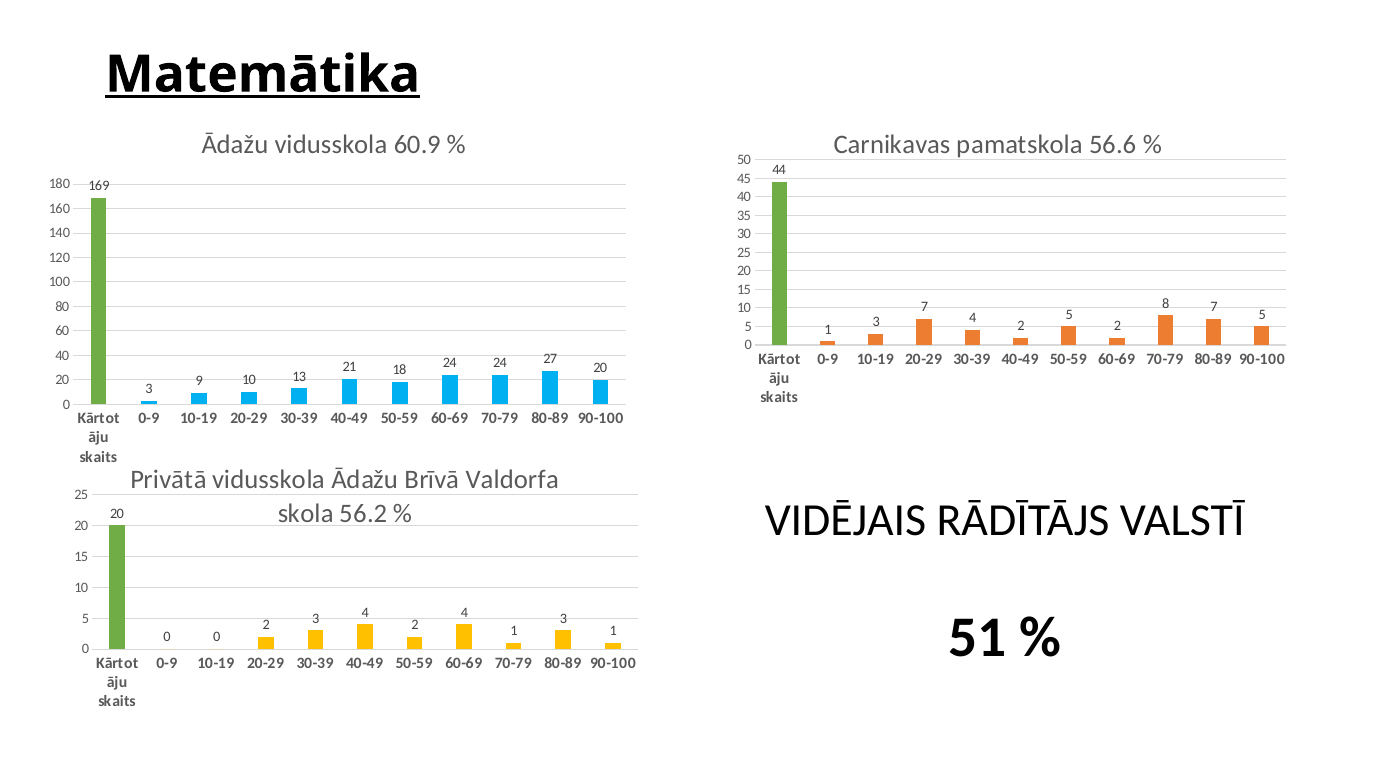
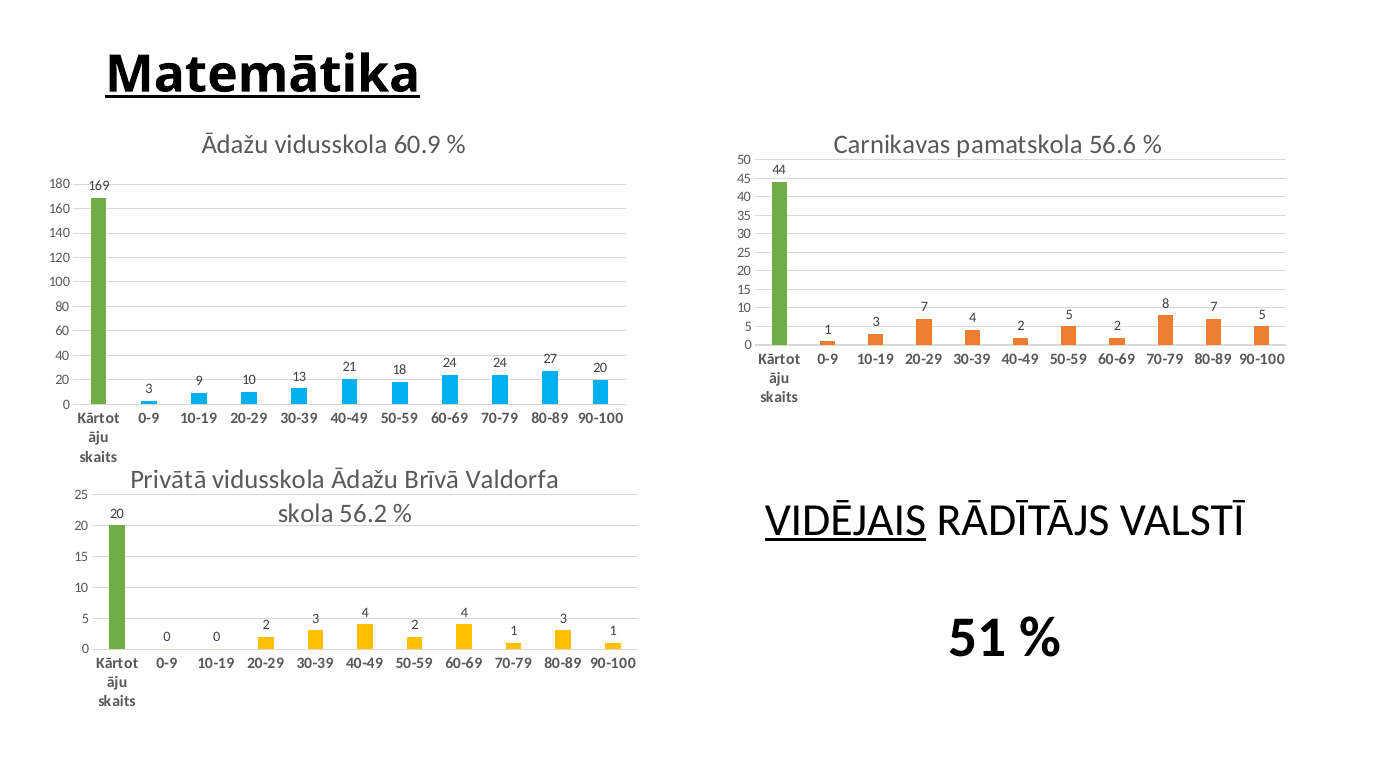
VIDĒJAIS underline: none -> present (845, 520)
